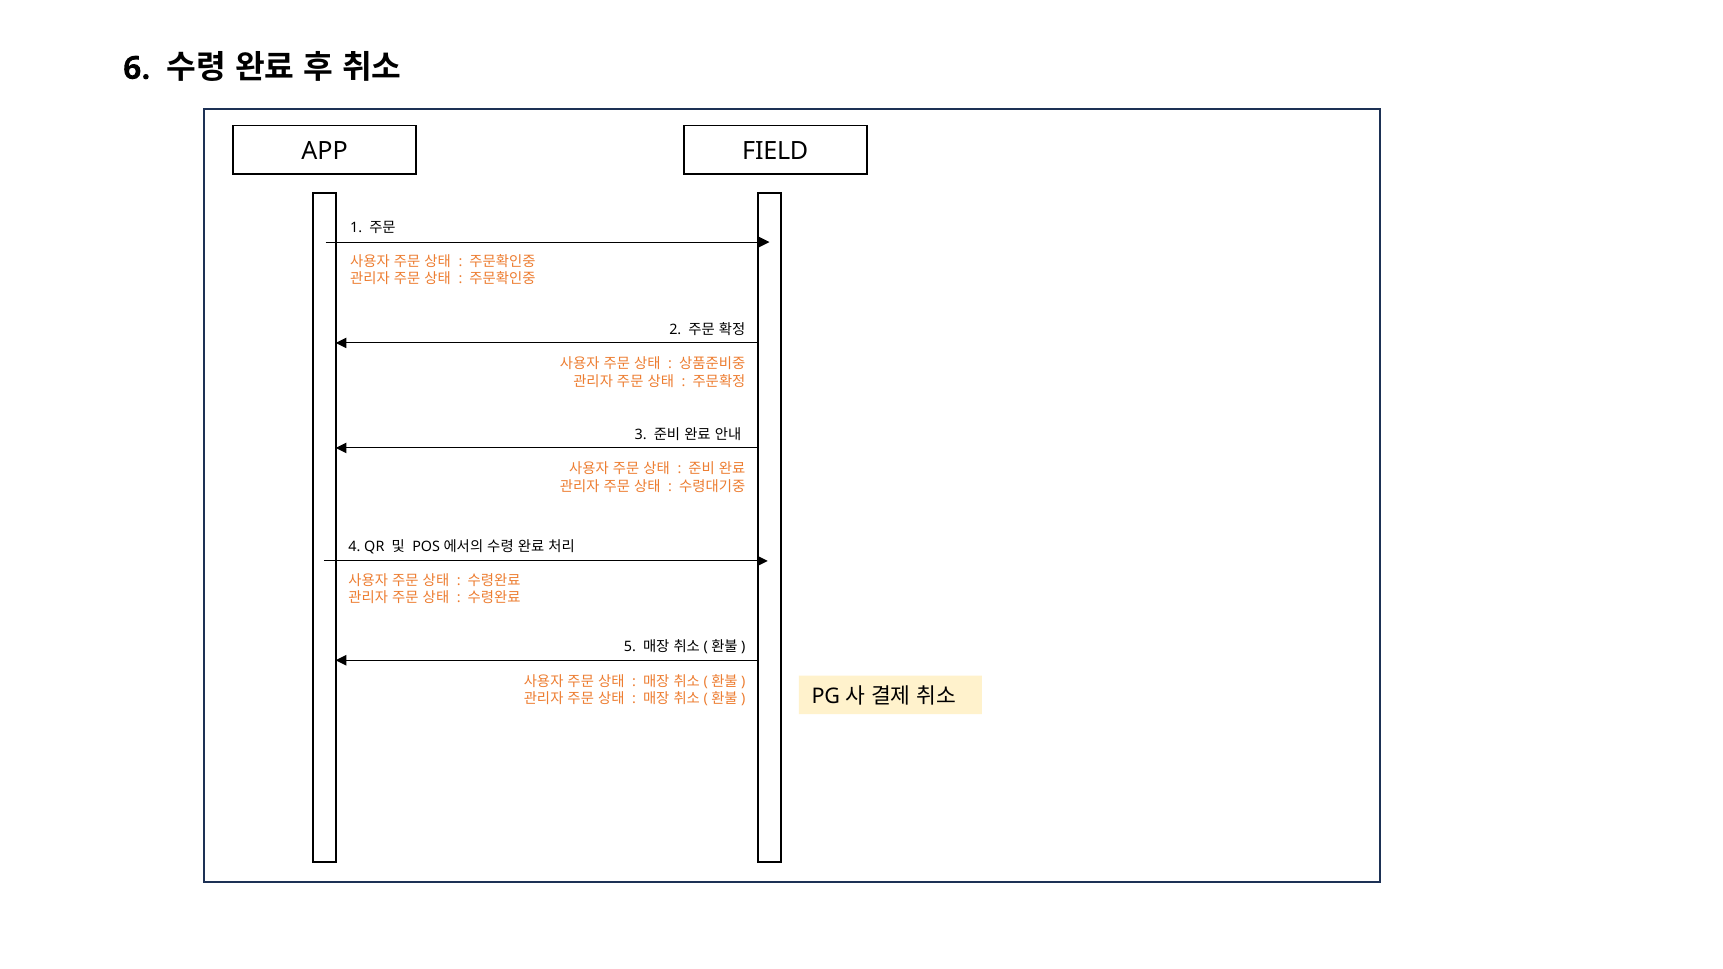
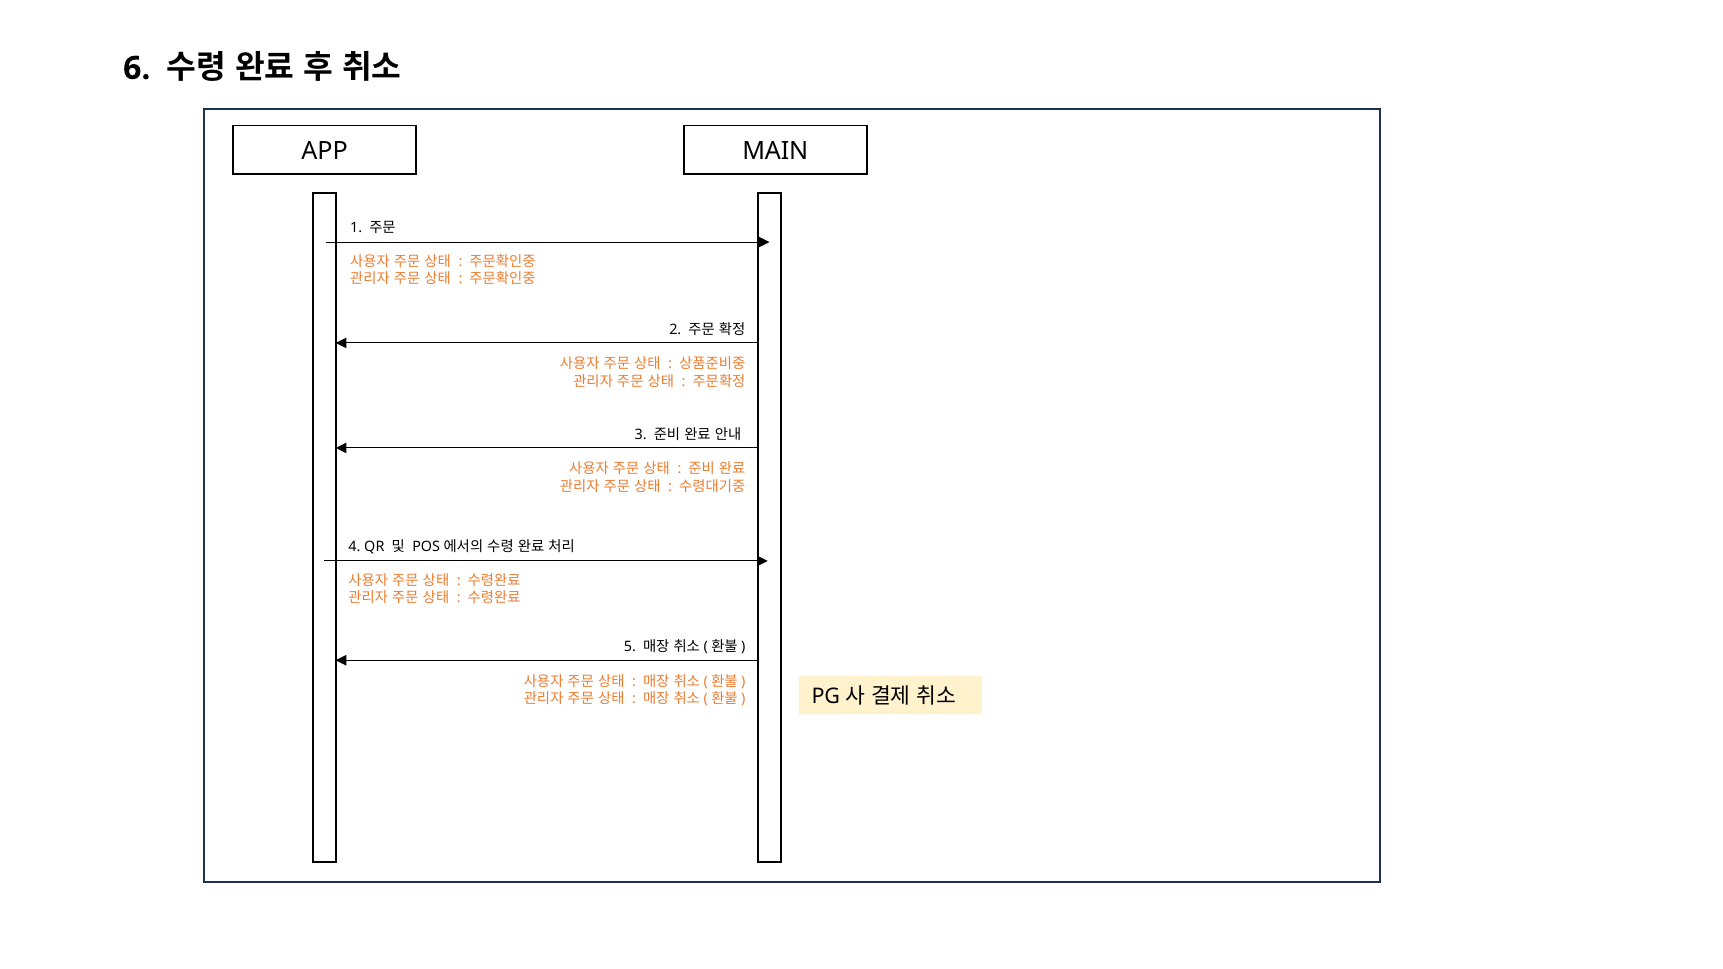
FIELD: FIELD -> MAIN (775, 152)
